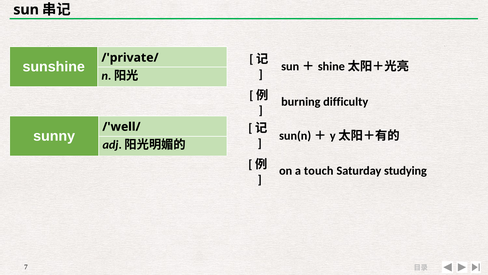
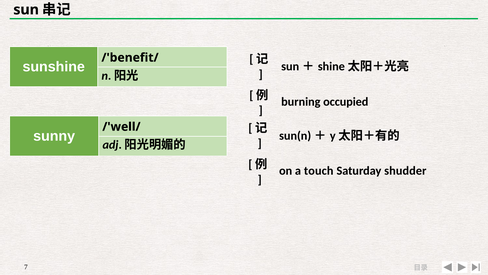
/'private/: /'private/ -> /'benefit/ (130, 58)
difficulty: difficulty -> occupied (346, 102)
studying: studying -> shudder (405, 170)
